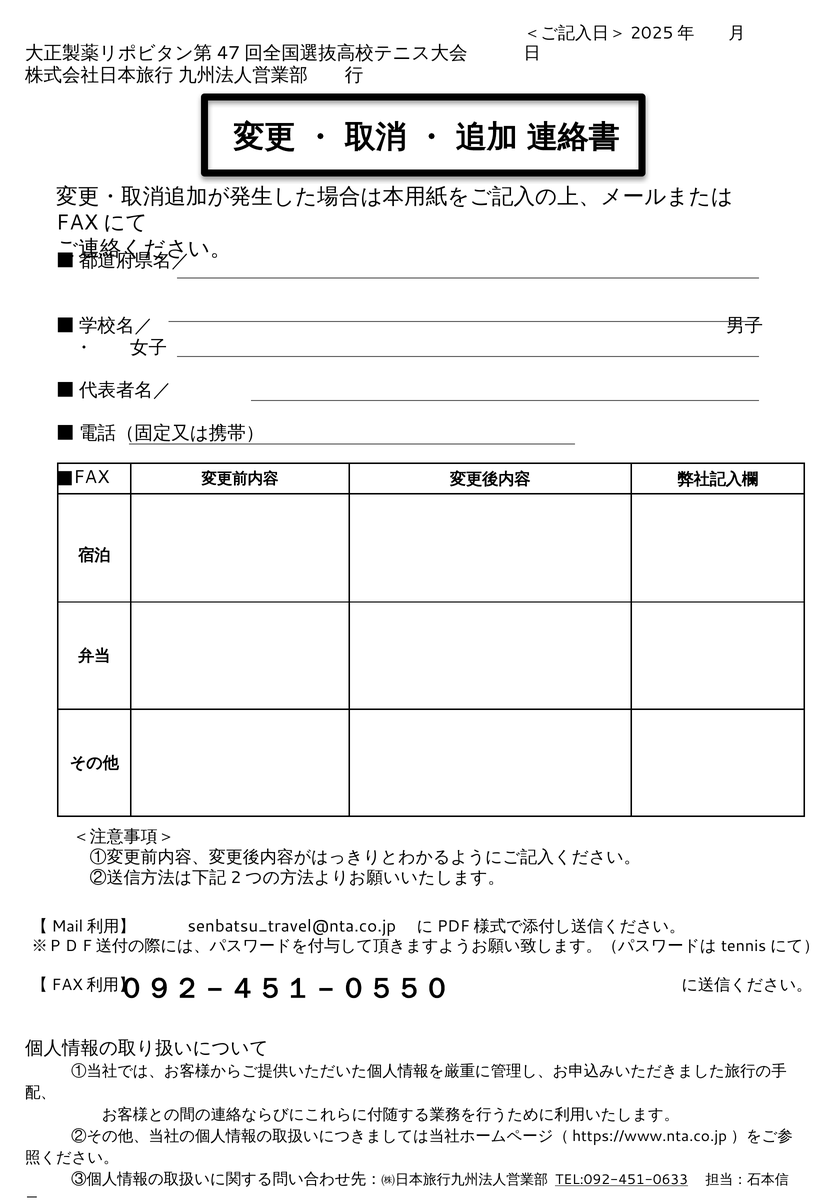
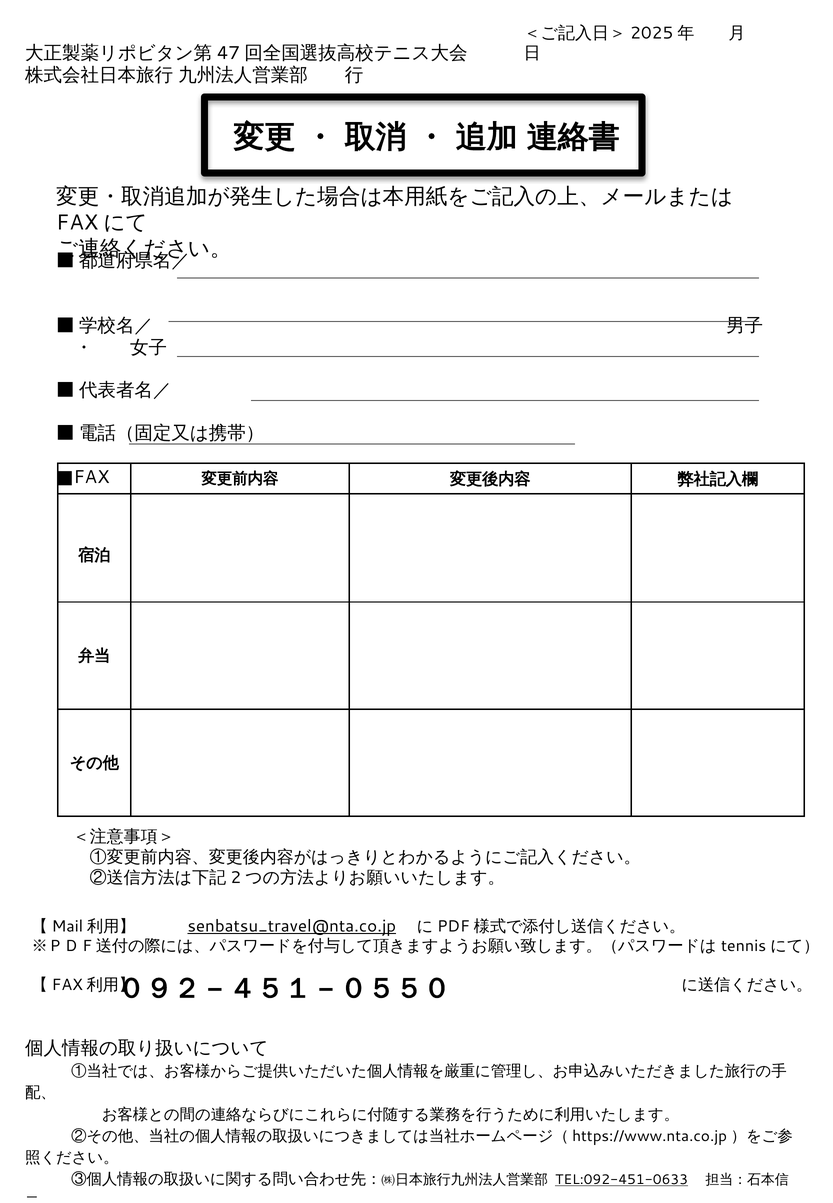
senbatsu_travel@nta.co.jp underline: none -> present (292, 926)
